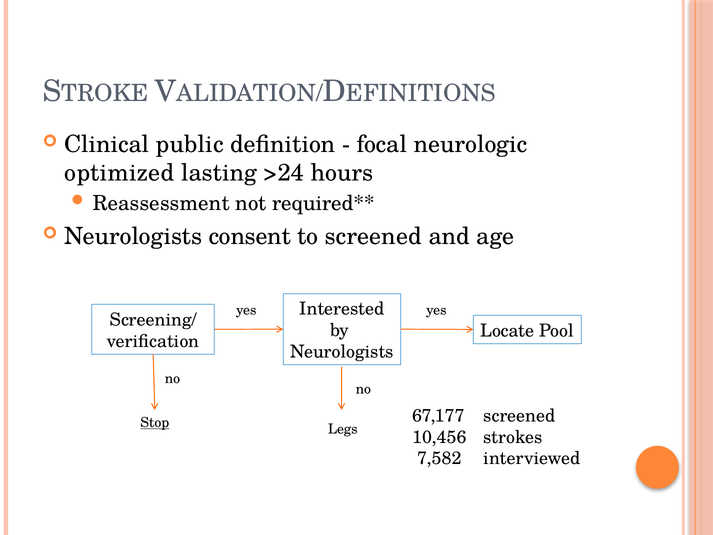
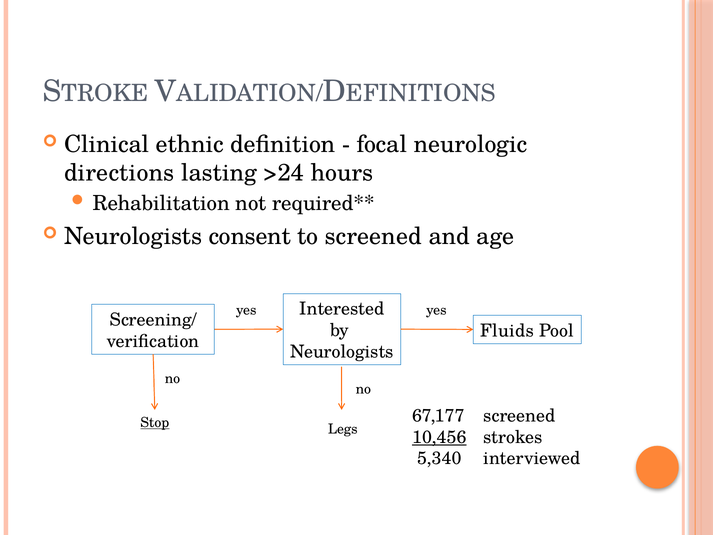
public: public -> ethnic (190, 144)
optimized: optimized -> directions (119, 173)
Reassessment: Reassessment -> Rehabilitation (161, 203)
Locate: Locate -> Fluids (507, 331)
10,456 underline: none -> present (439, 437)
7,582: 7,582 -> 5,340 (439, 458)
